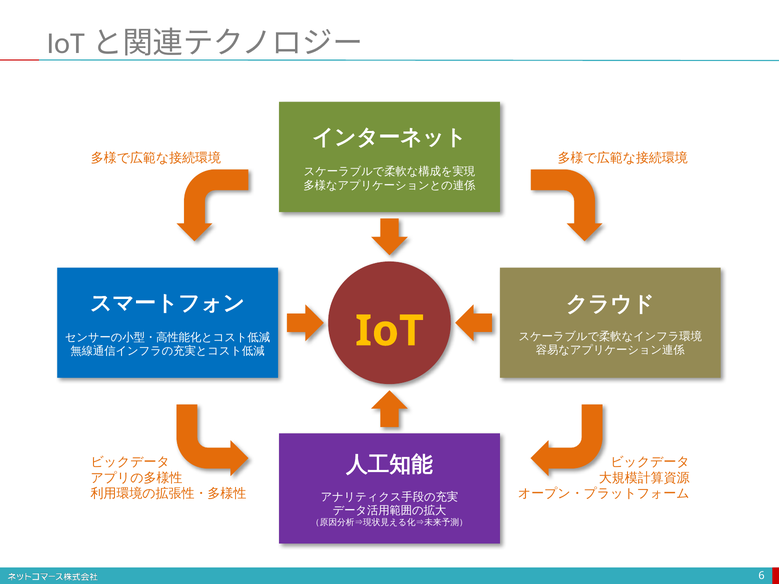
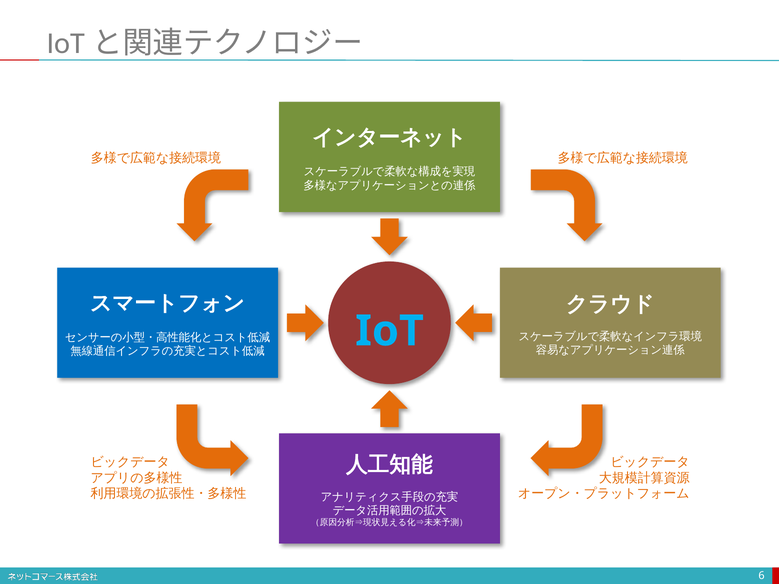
IoT colour: yellow -> light blue (390, 331)
